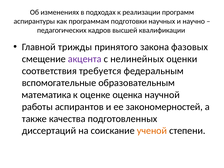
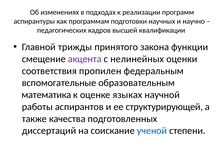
фазовых: фазовых -> функции (190, 47)
требуется: требуется -> пропилен (100, 71)
оценка: оценка -> языках (127, 95)
закономерностей: закономерностей -> структурирующей (164, 107)
ученой colour: orange -> blue (152, 131)
